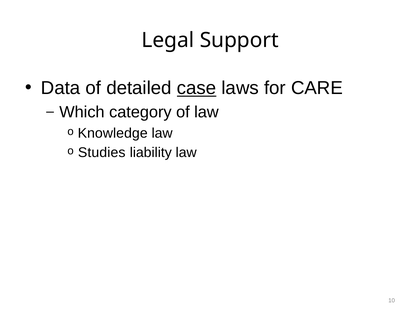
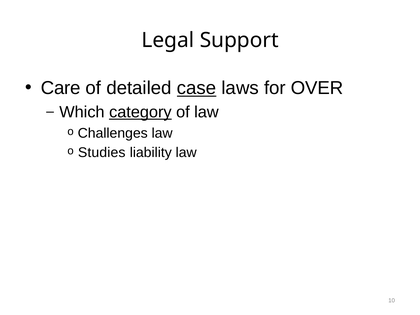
Data: Data -> Care (61, 88)
CARE: CARE -> OVER (317, 88)
category underline: none -> present (140, 112)
Knowledge: Knowledge -> Challenges (113, 133)
